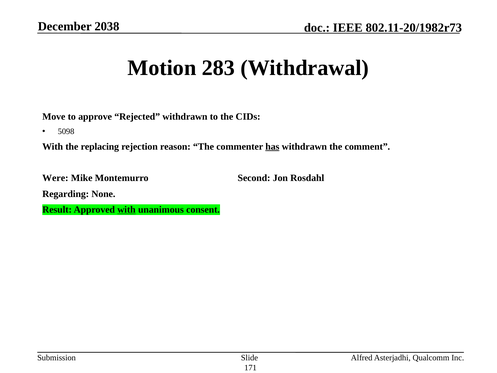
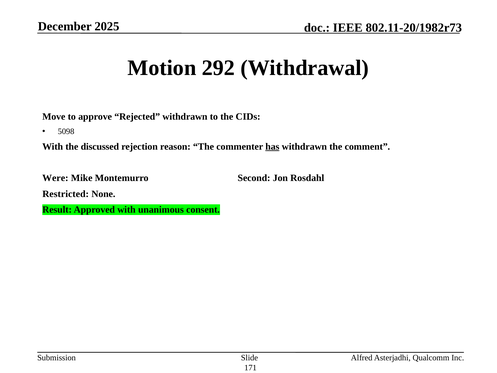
2038: 2038 -> 2025 (107, 26)
283: 283 -> 292 (218, 68)
replacing: replacing -> discussed (100, 146)
Regarding: Regarding -> Restricted (66, 194)
with underline: present -> none (126, 210)
